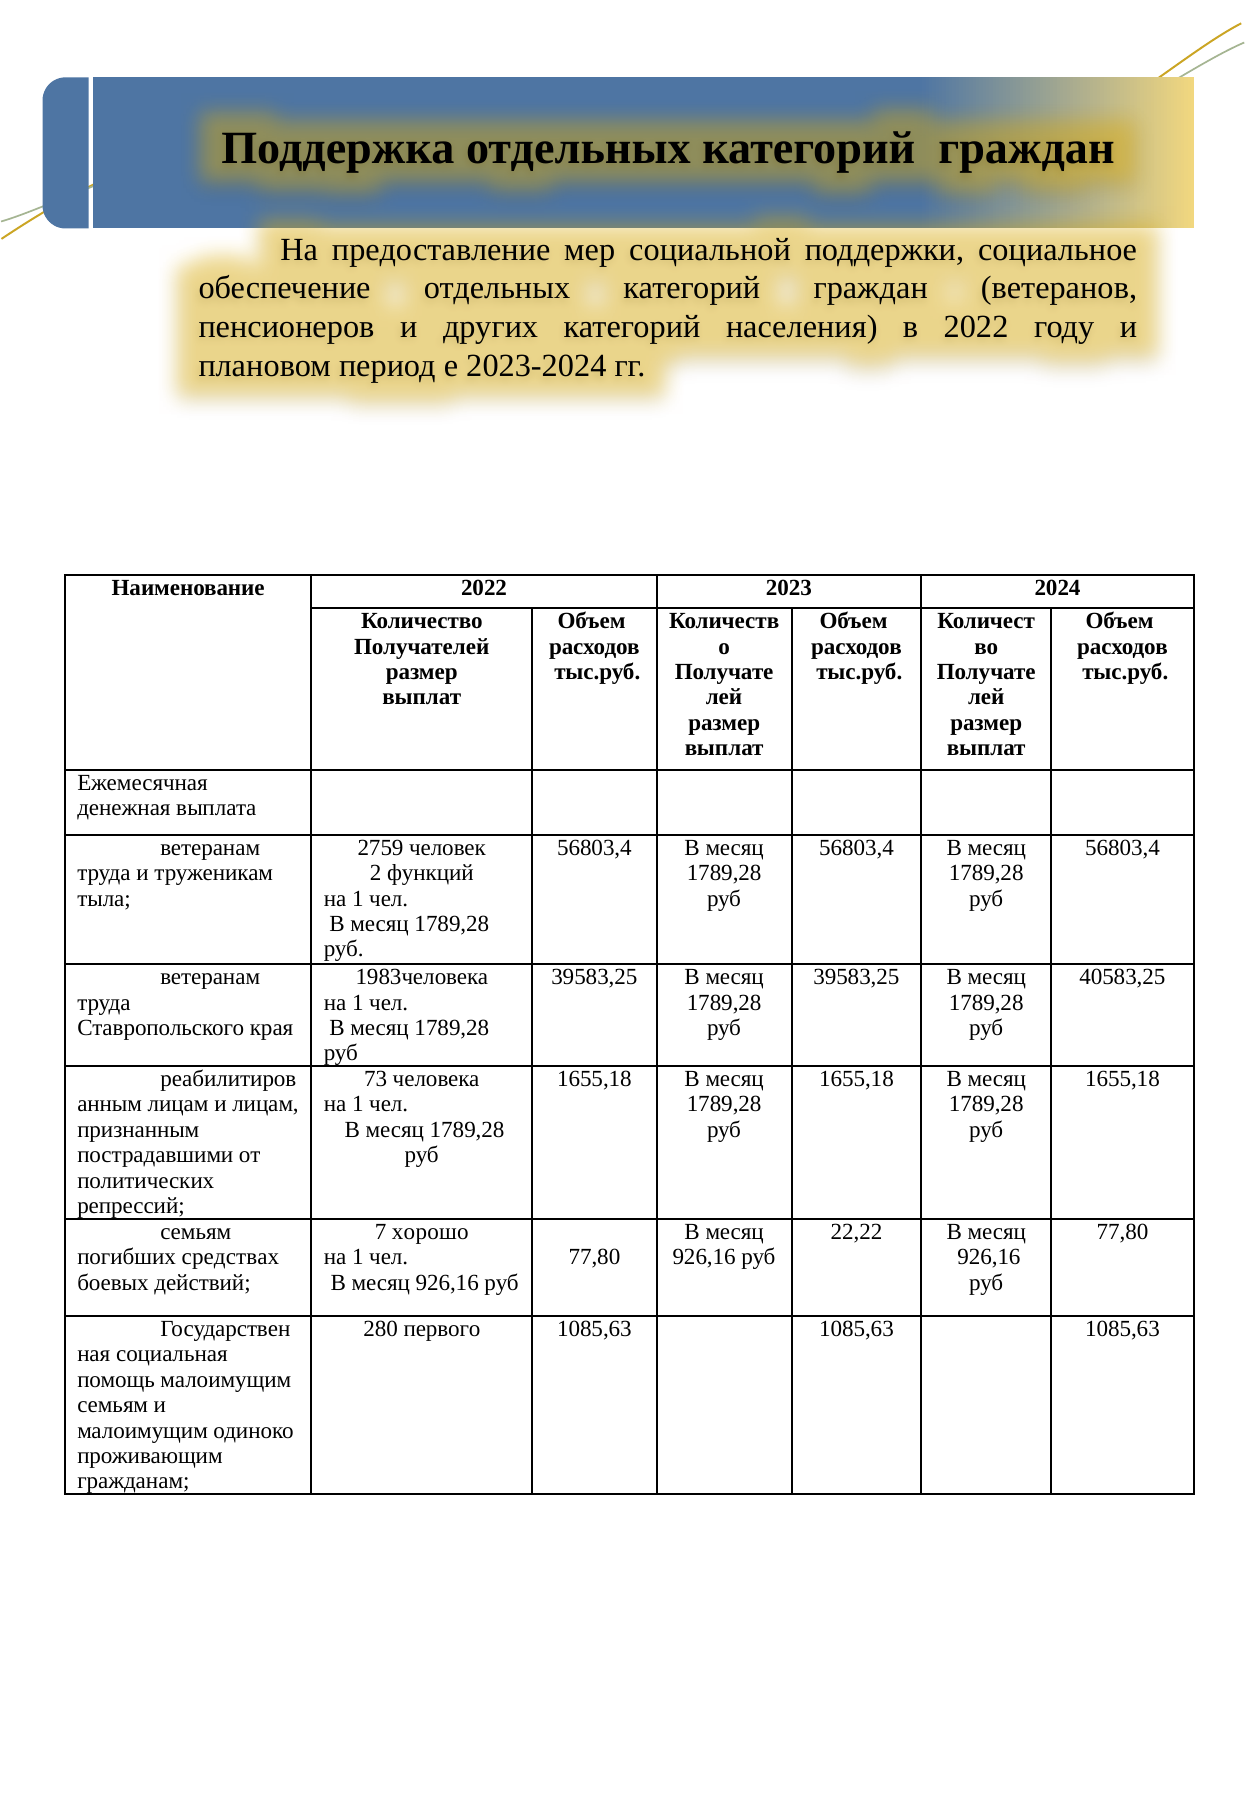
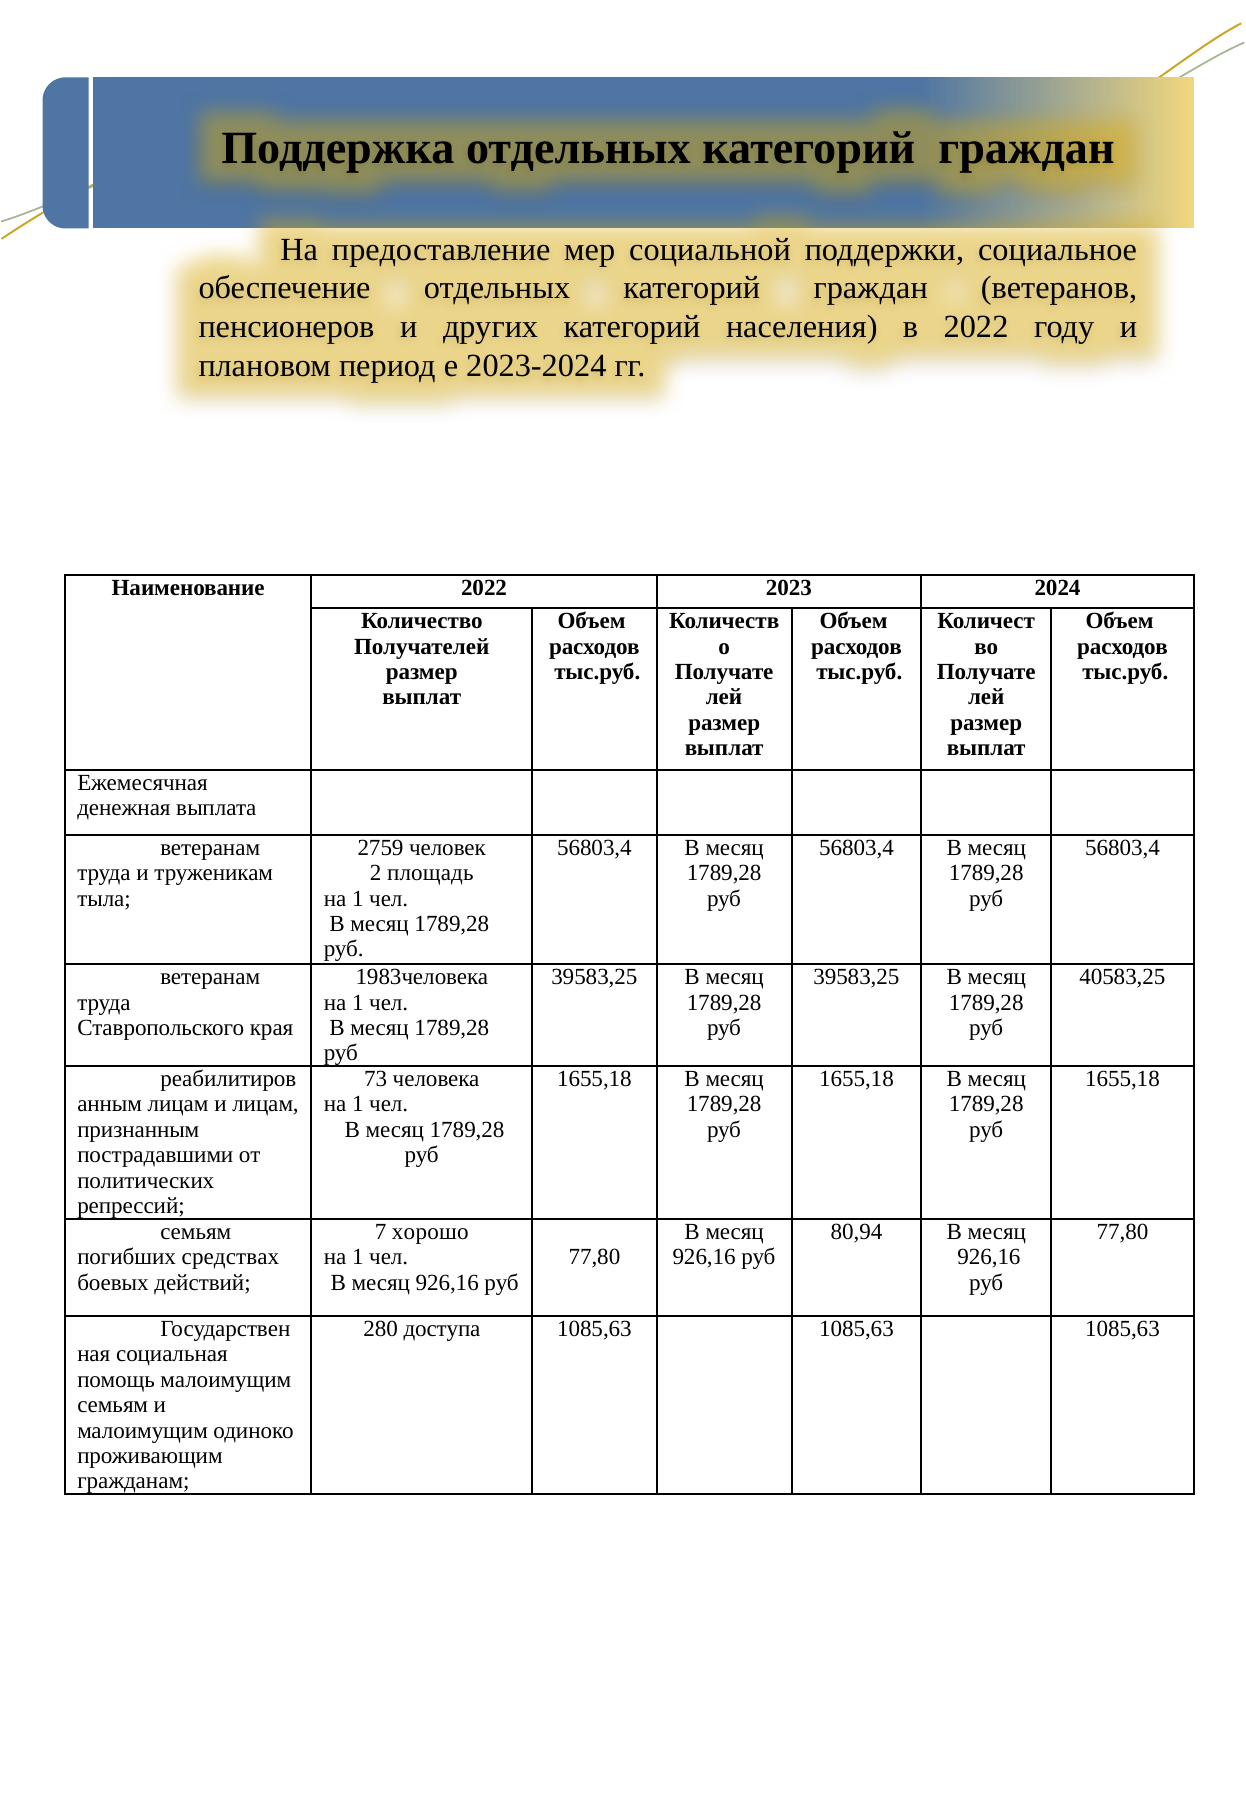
функций: функций -> площадь (430, 873)
22,22: 22,22 -> 80,94 (857, 1231)
первого: первого -> доступа (442, 1329)
